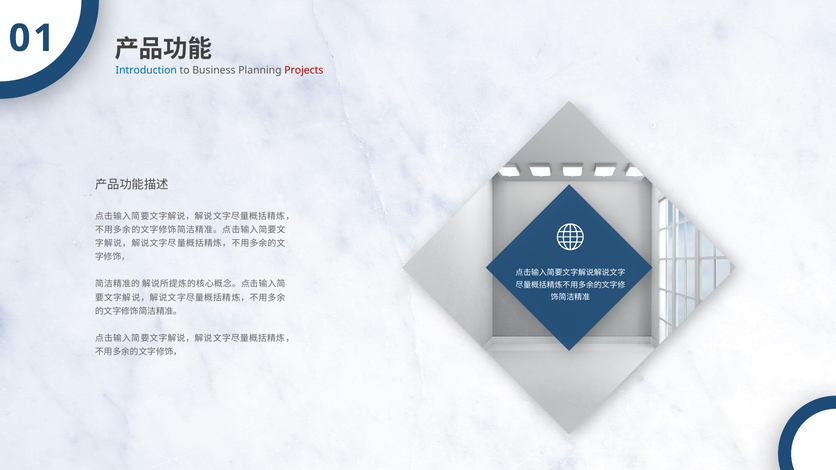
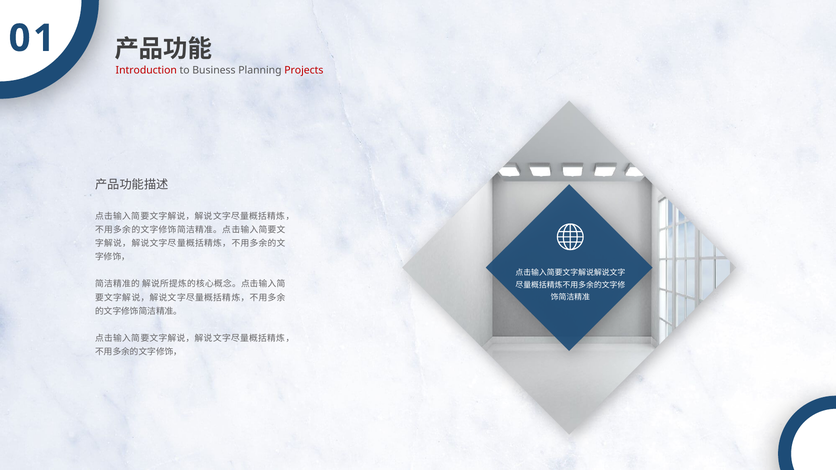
Introduction colour: blue -> red (146, 71)
